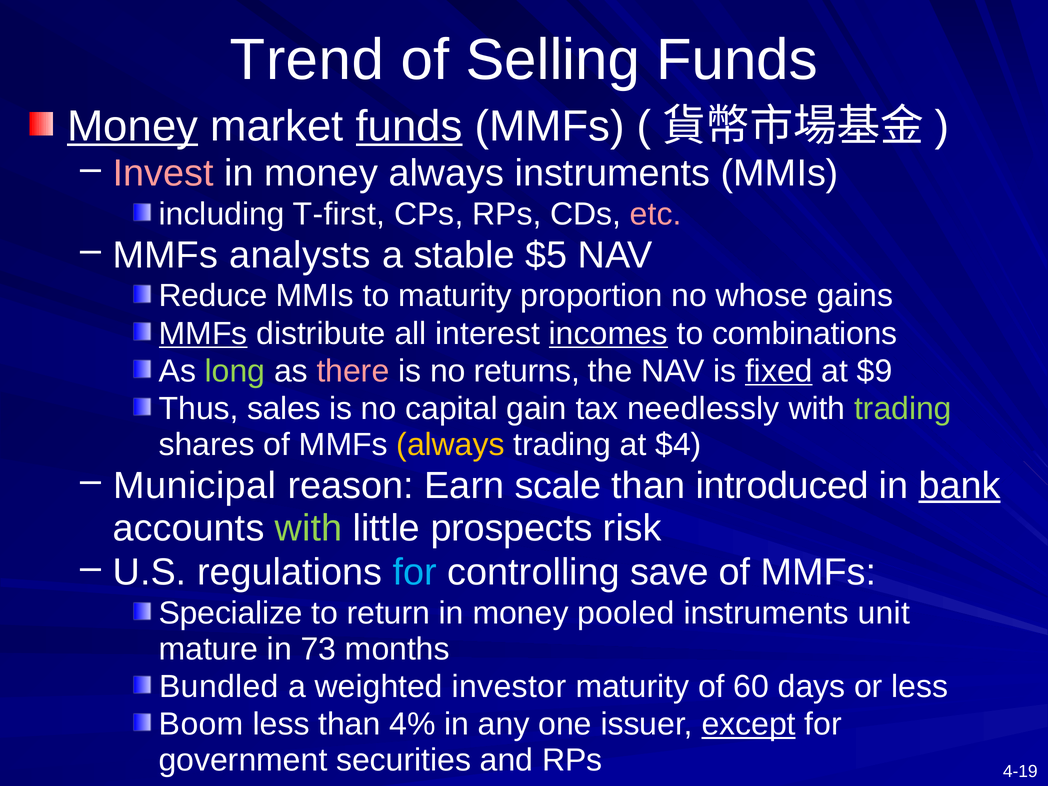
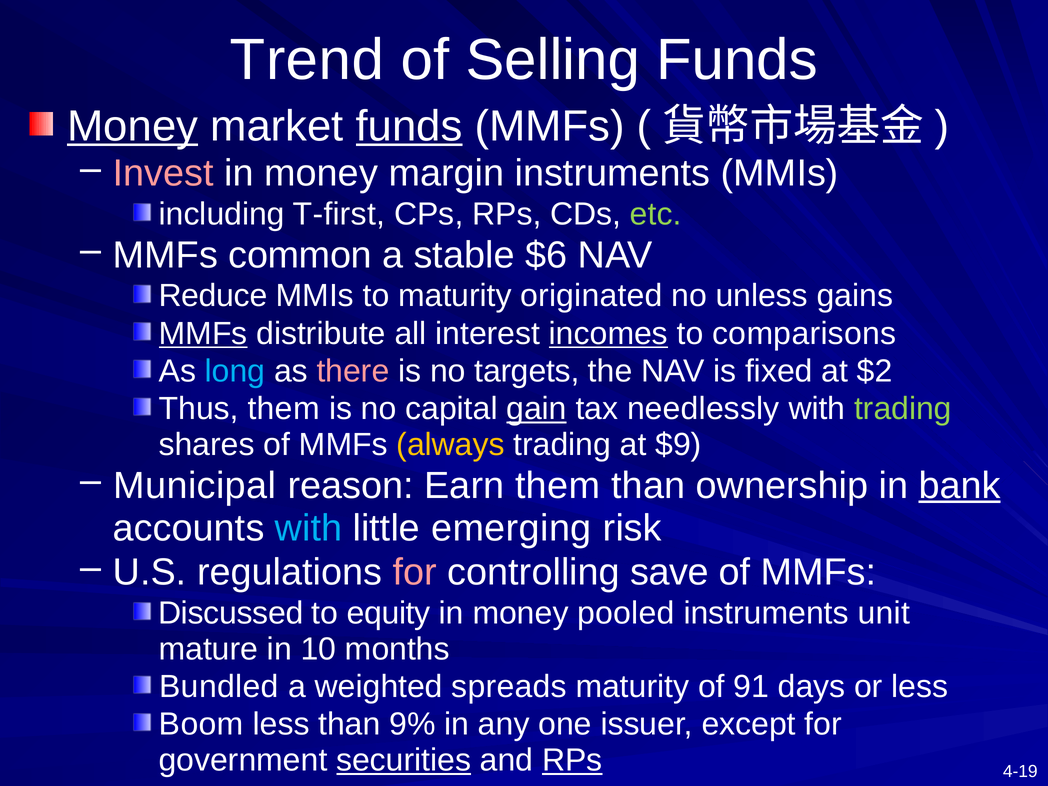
money always: always -> margin (446, 173)
etc colour: pink -> light green (656, 214)
analysts: analysts -> common (300, 255)
$5: $5 -> $6 (546, 255)
proportion: proportion -> originated (591, 296)
whose: whose -> unless (762, 296)
combinations: combinations -> comparisons (804, 333)
long colour: light green -> light blue (235, 371)
returns: returns -> targets (527, 371)
fixed underline: present -> none (779, 371)
$9: $9 -> $2 (875, 371)
Thus sales: sales -> them (284, 409)
gain underline: none -> present (537, 409)
$4: $4 -> $9 (678, 445)
Earn scale: scale -> them (558, 486)
introduced: introduced -> ownership (782, 486)
with colour: light green -> light blue (309, 528)
prospects: prospects -> emerging (511, 528)
for colour: light blue -> pink (415, 572)
Specialize: Specialize -> Discussed (231, 613)
return: return -> equity (389, 613)
73: 73 -> 10 (318, 649)
investor: investor -> spreads (509, 687)
60: 60 -> 91 (751, 687)
4%: 4% -> 9% (412, 724)
except underline: present -> none (749, 724)
securities underline: none -> present (404, 760)
RPs underline: none -> present (572, 760)
